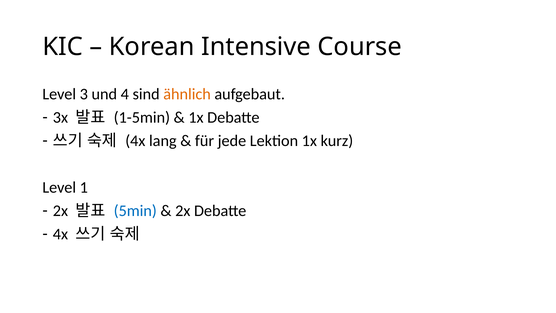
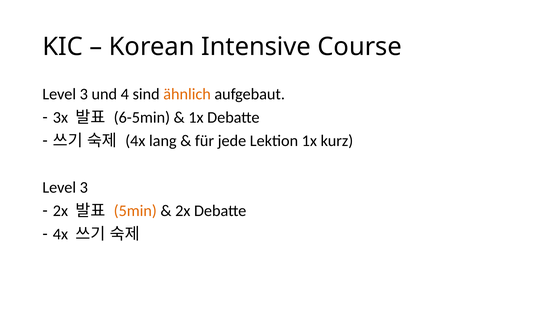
1-5min: 1-5min -> 6-5min (142, 117)
1: 1 -> 3 (84, 187)
5min colour: blue -> orange (135, 211)
